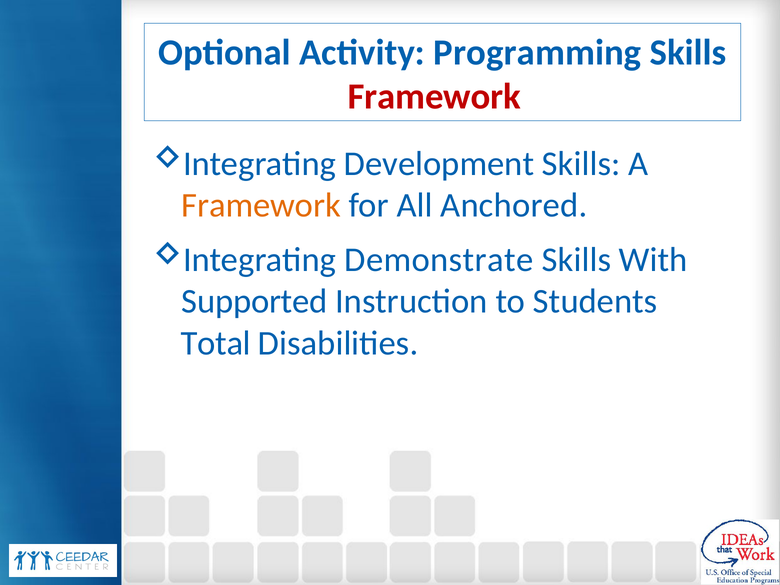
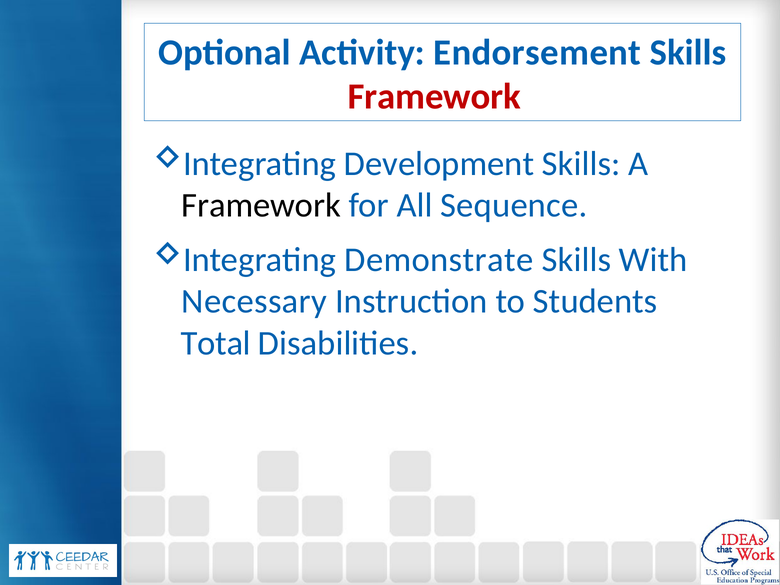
Programming: Programming -> Endorsement (537, 53)
Framework colour: orange -> black (261, 205)
Anchored: Anchored -> Sequence (514, 205)
Supported: Supported -> Necessary (254, 301)
